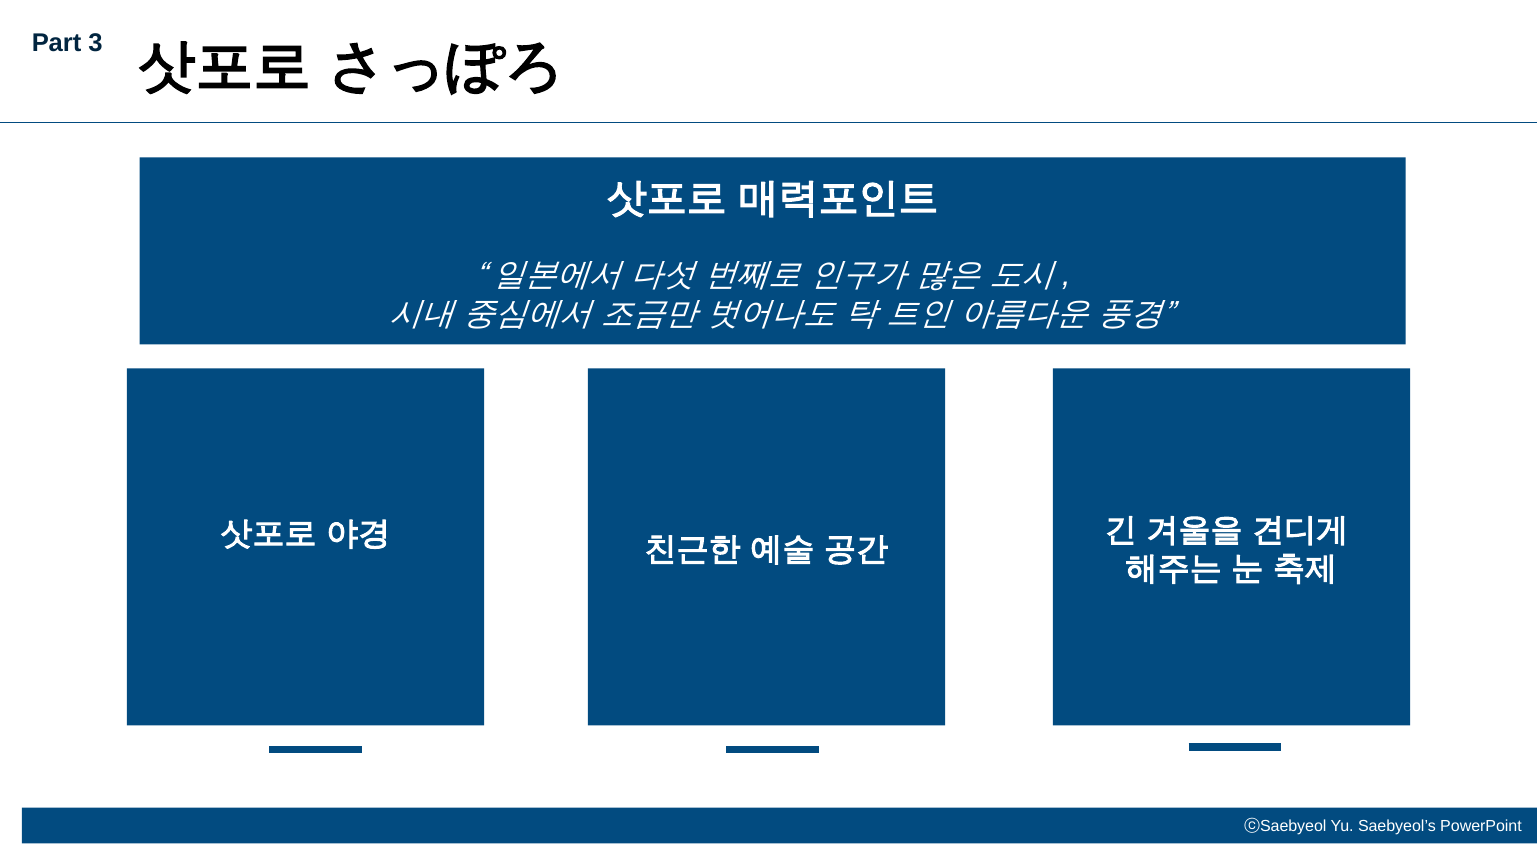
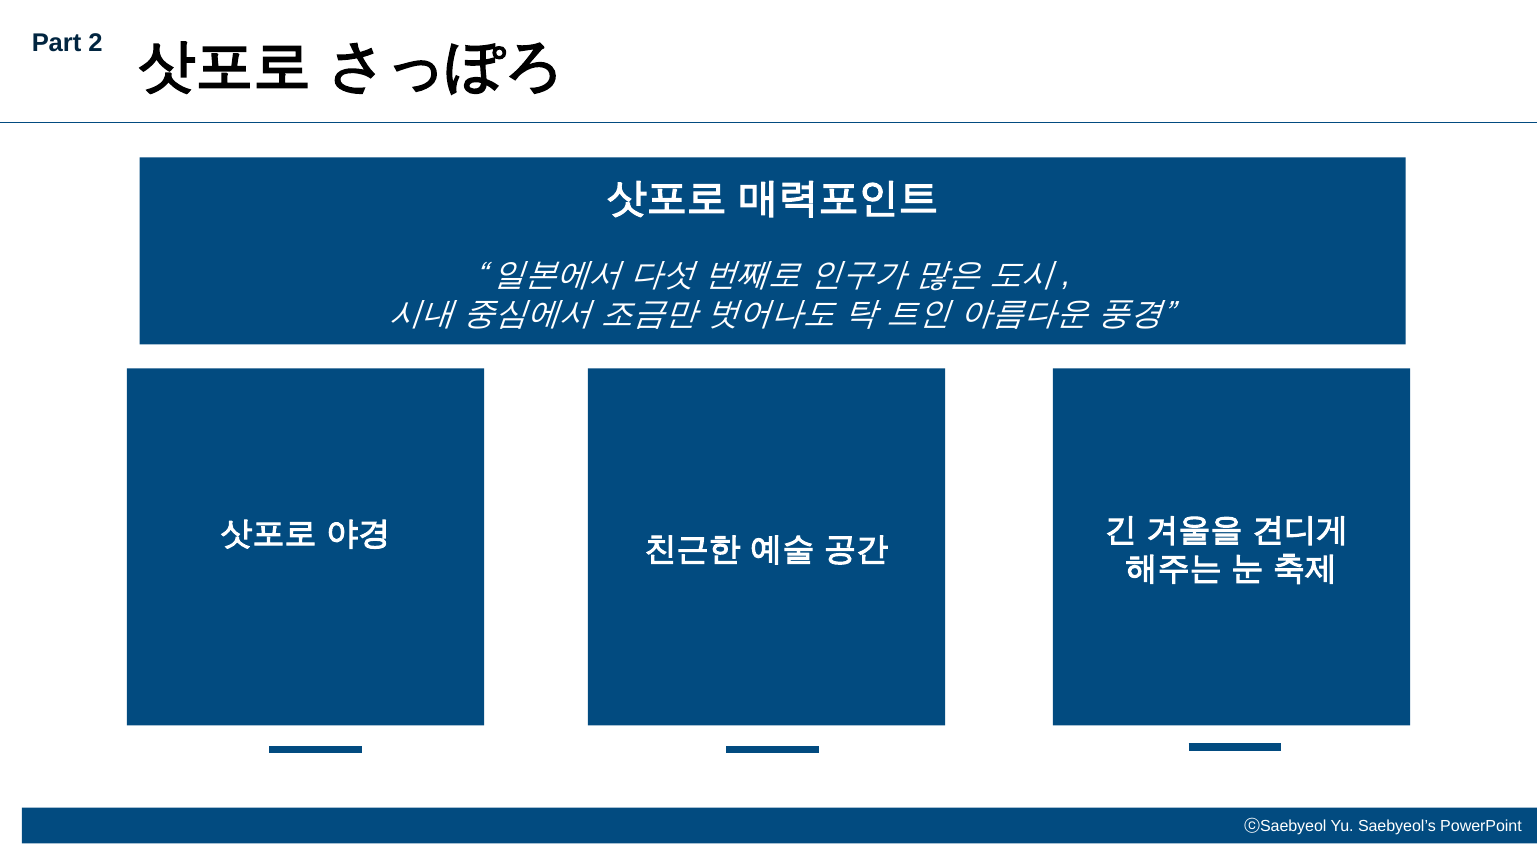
3: 3 -> 2 (96, 43)
